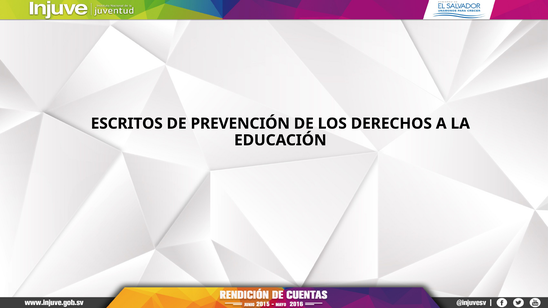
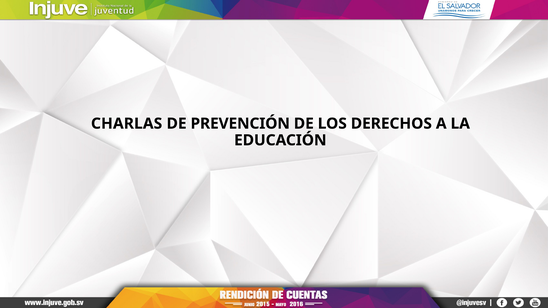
ESCRITOS: ESCRITOS -> CHARLAS (127, 124)
